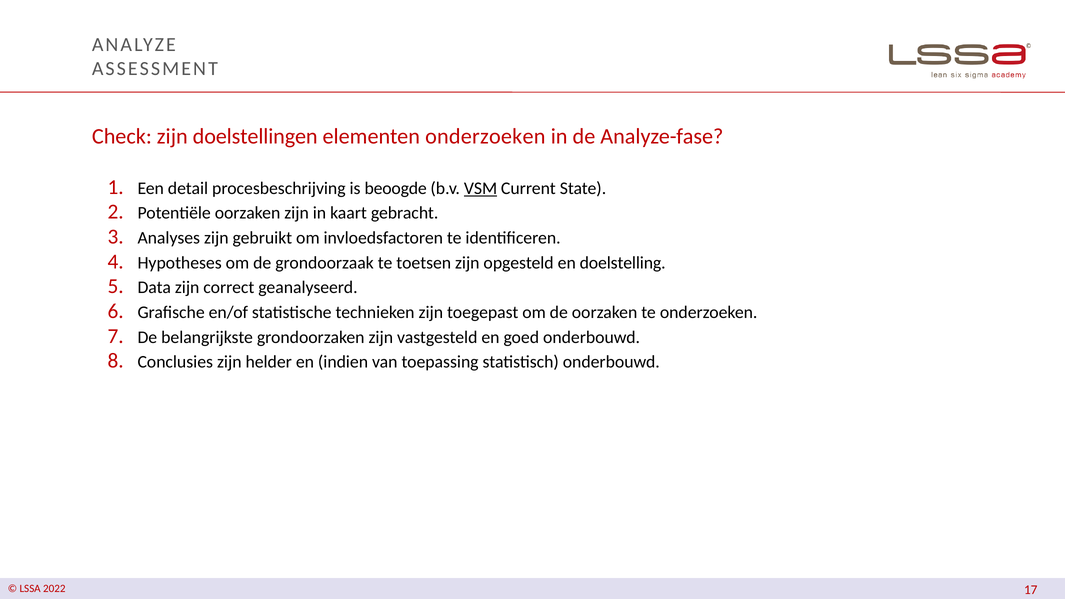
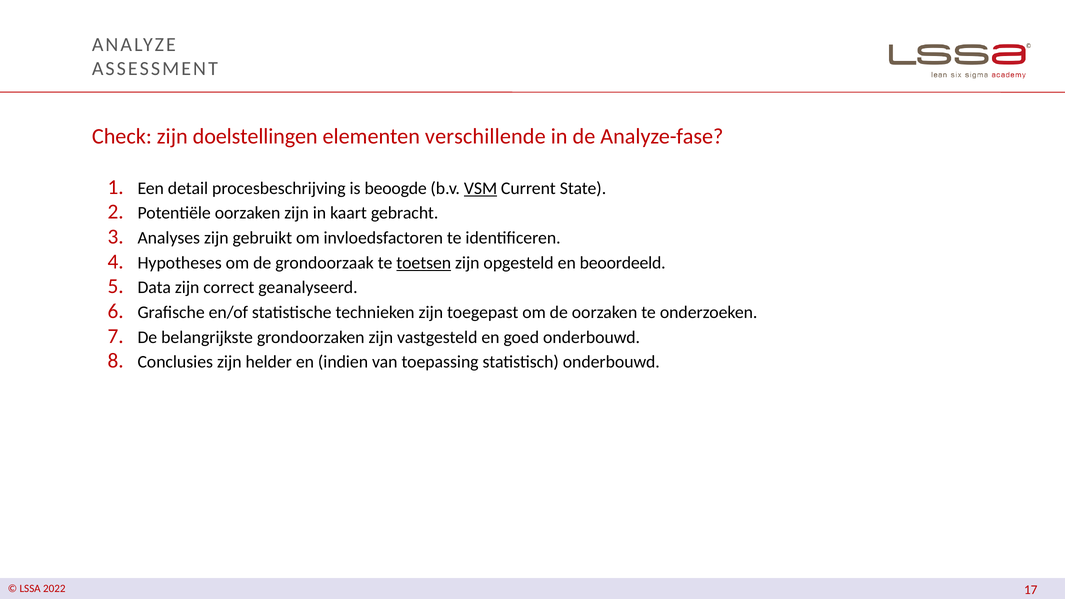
elementen onderzoeken: onderzoeken -> verschillende (485, 136)
toetsen underline: none -> present (424, 263)
doelstelling: doelstelling -> beoordeeld (623, 263)
